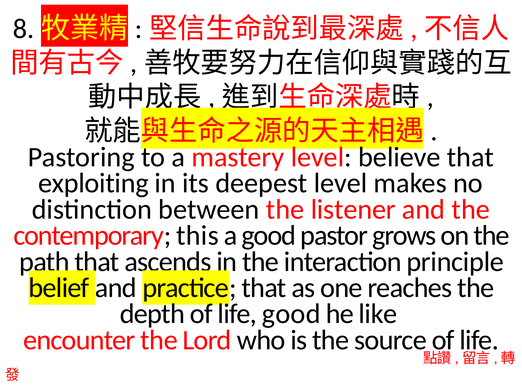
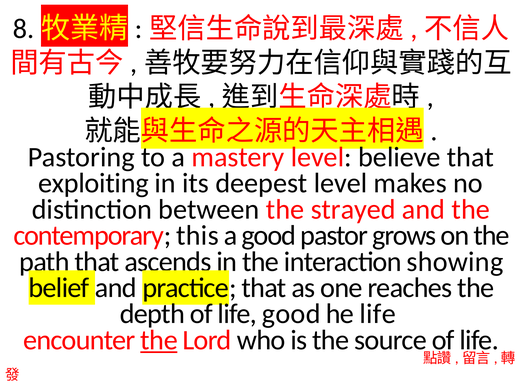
listener: listener -> strayed (353, 209)
principle: principle -> showing (455, 261)
he like: like -> life (378, 314)
the underline: none -> present (159, 340)
